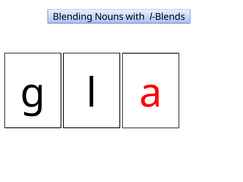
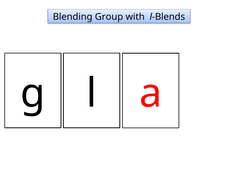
Nouns: Nouns -> Group (109, 17)
